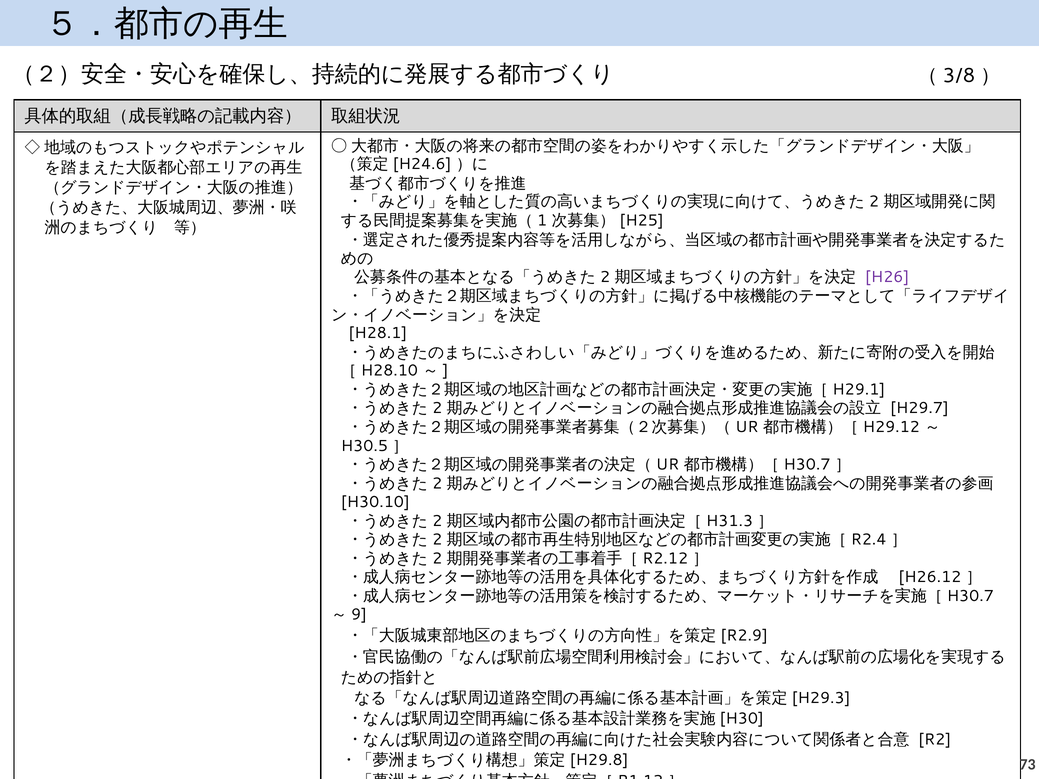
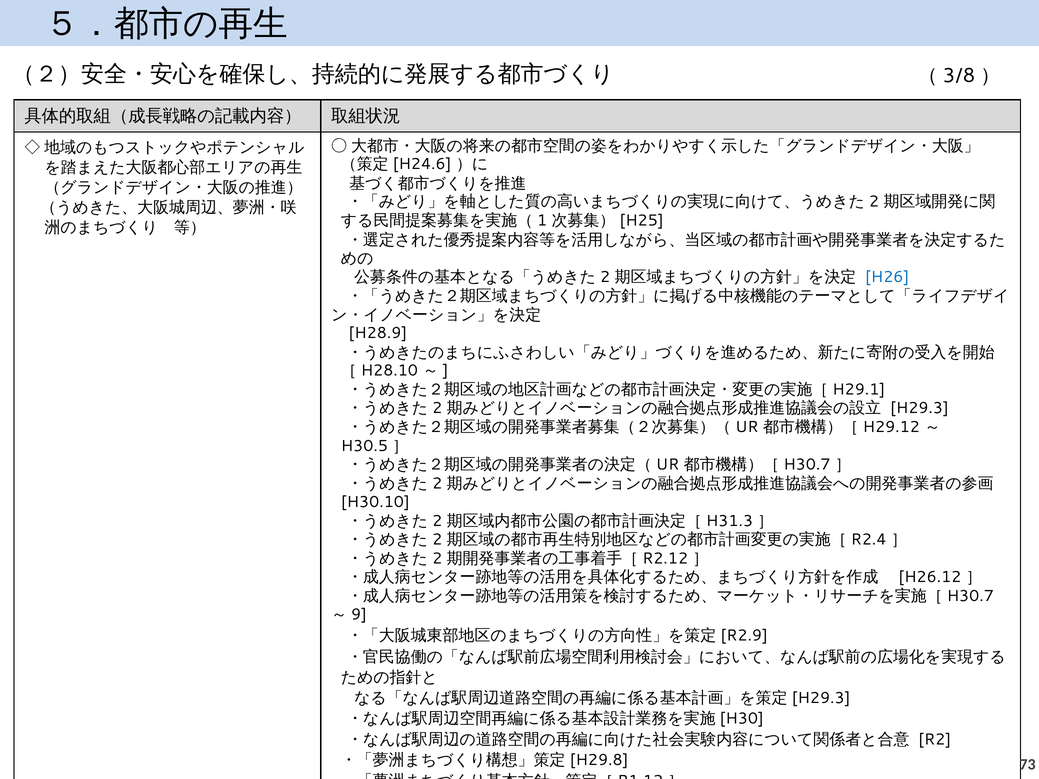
H26 colour: purple -> blue (887, 277)
H28.1: H28.1 -> H28.9 (378, 333)
H29.7: H29.7 -> H29.3 (919, 408)
